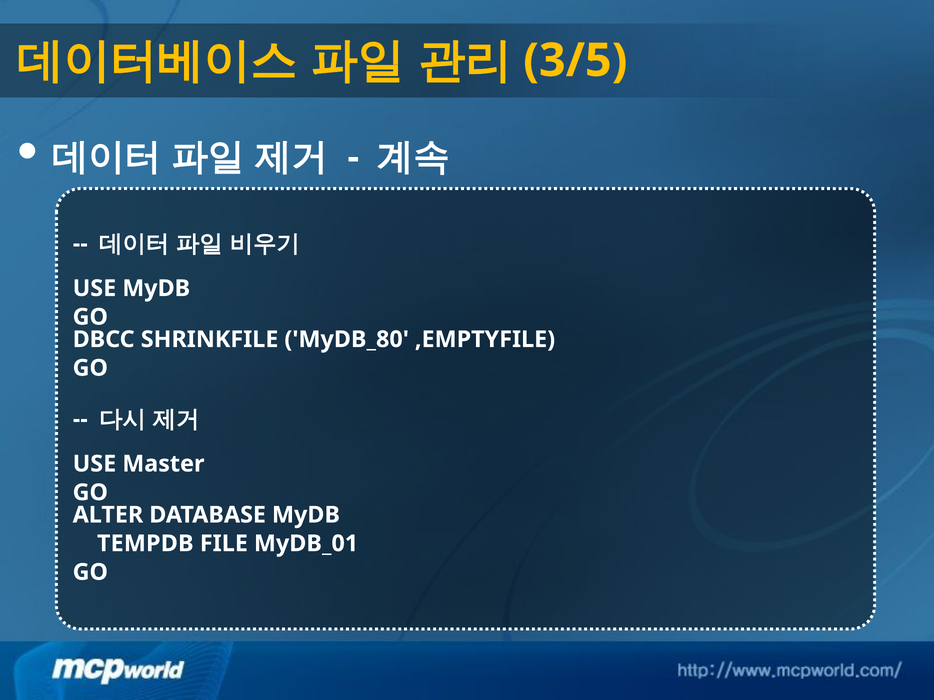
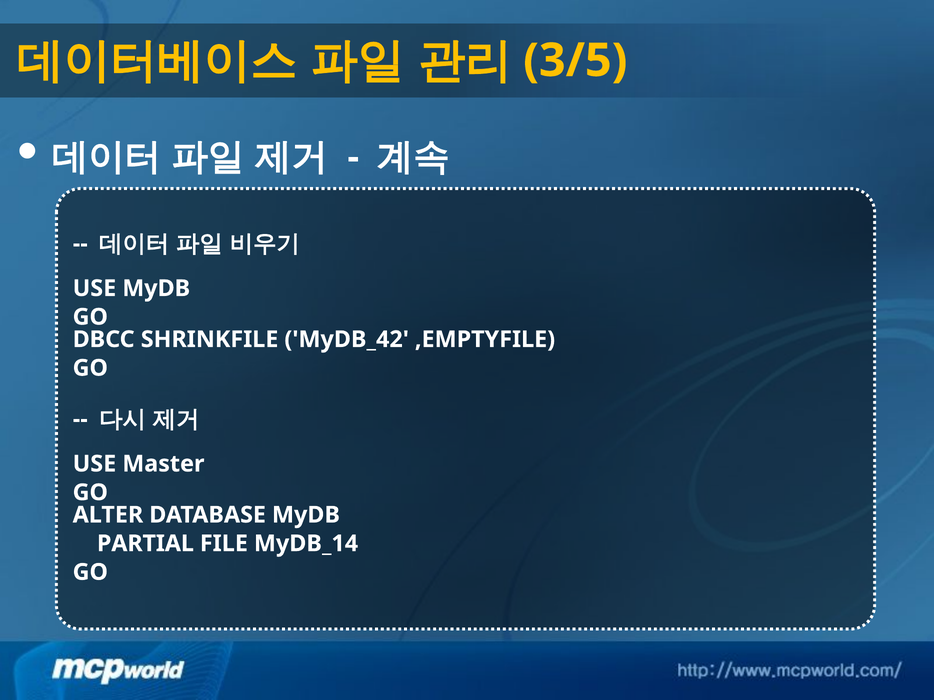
MyDB_80: MyDB_80 -> MyDB_42 (347, 340)
TEMPDB: TEMPDB -> PARTIAL (145, 544)
MyDB_01: MyDB_01 -> MyDB_14 (306, 544)
